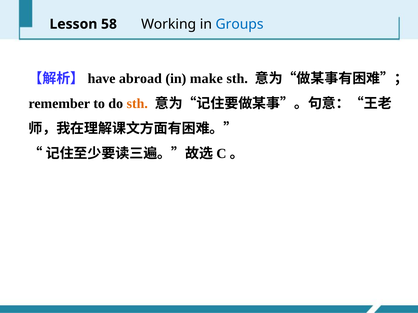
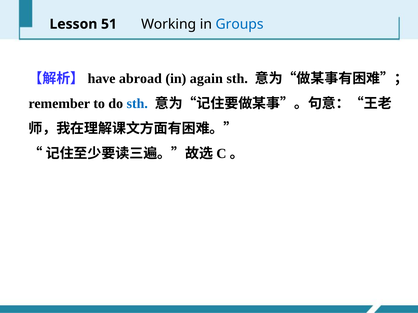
58: 58 -> 51 (109, 24)
make: make -> again (206, 79)
sth colour: orange -> blue (137, 104)
